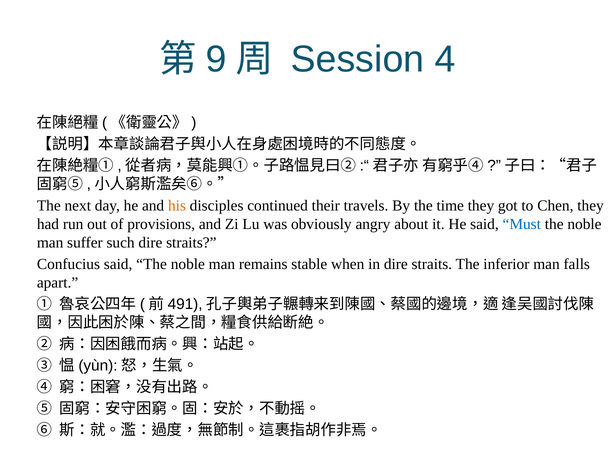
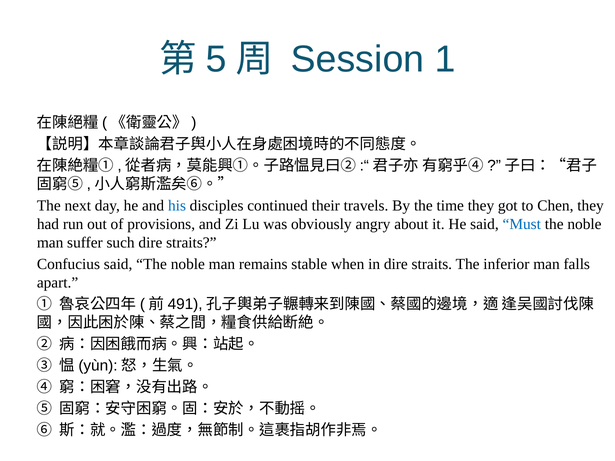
9: 9 -> 5 (216, 60)
4: 4 -> 1 (445, 60)
his colour: orange -> blue (177, 206)
